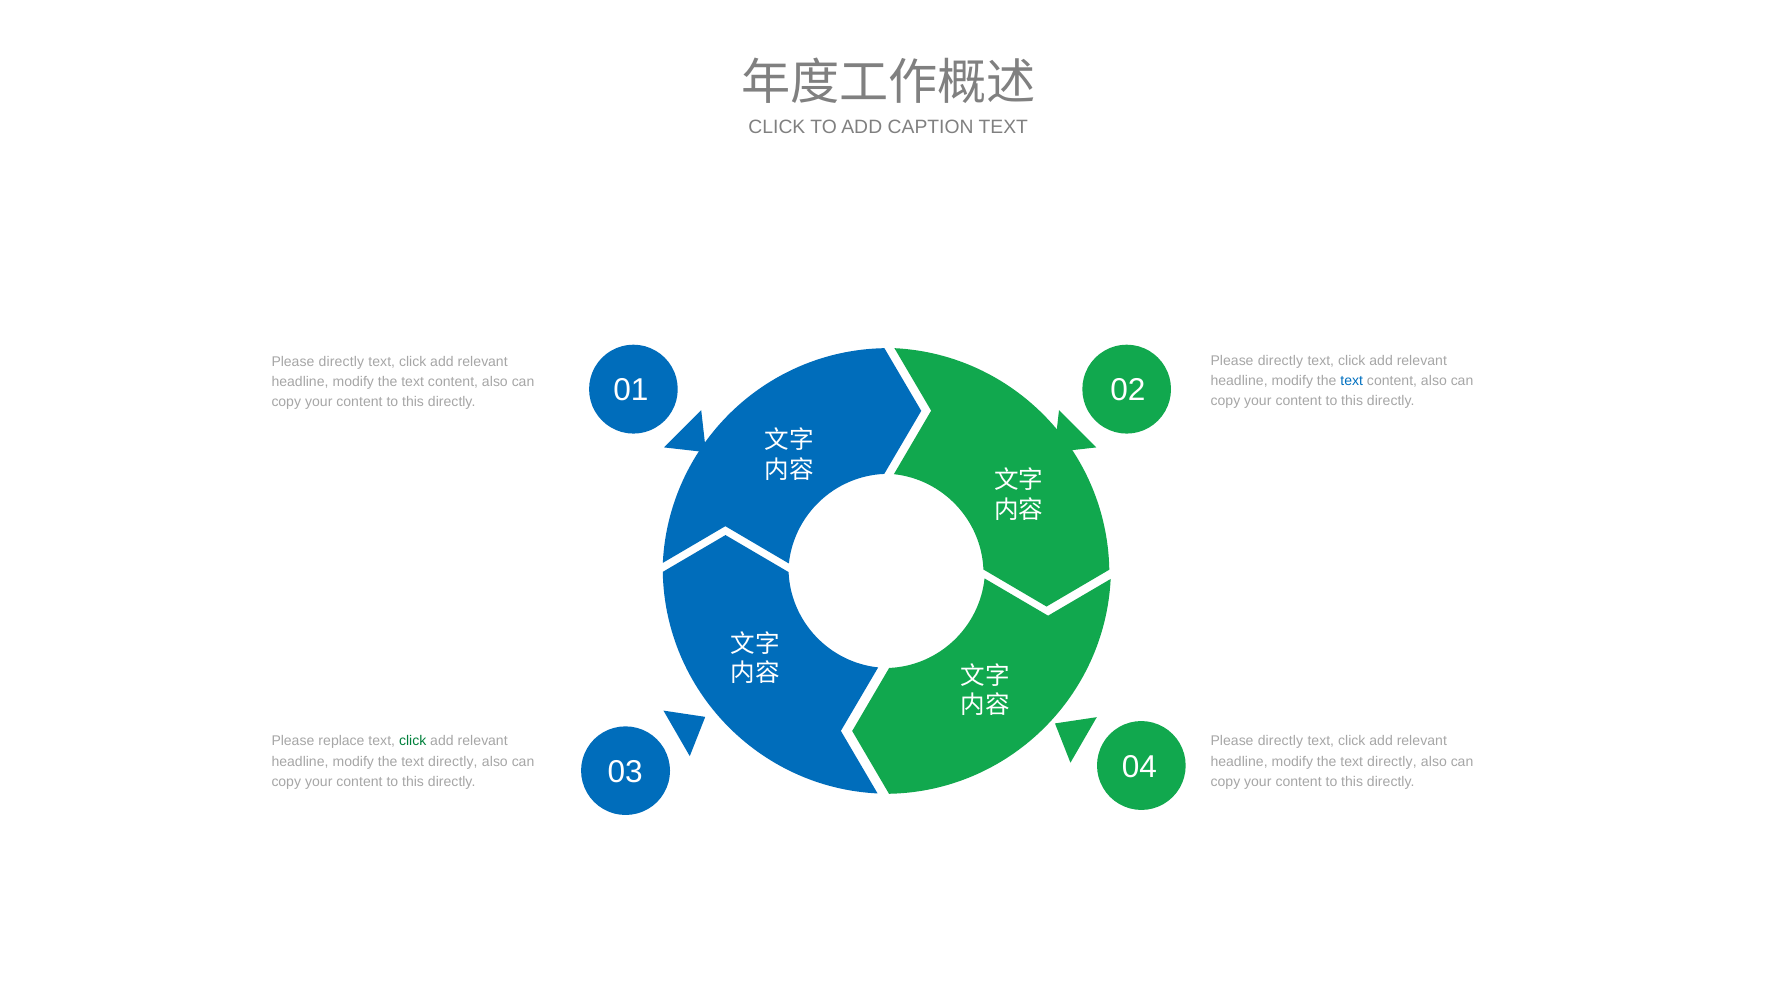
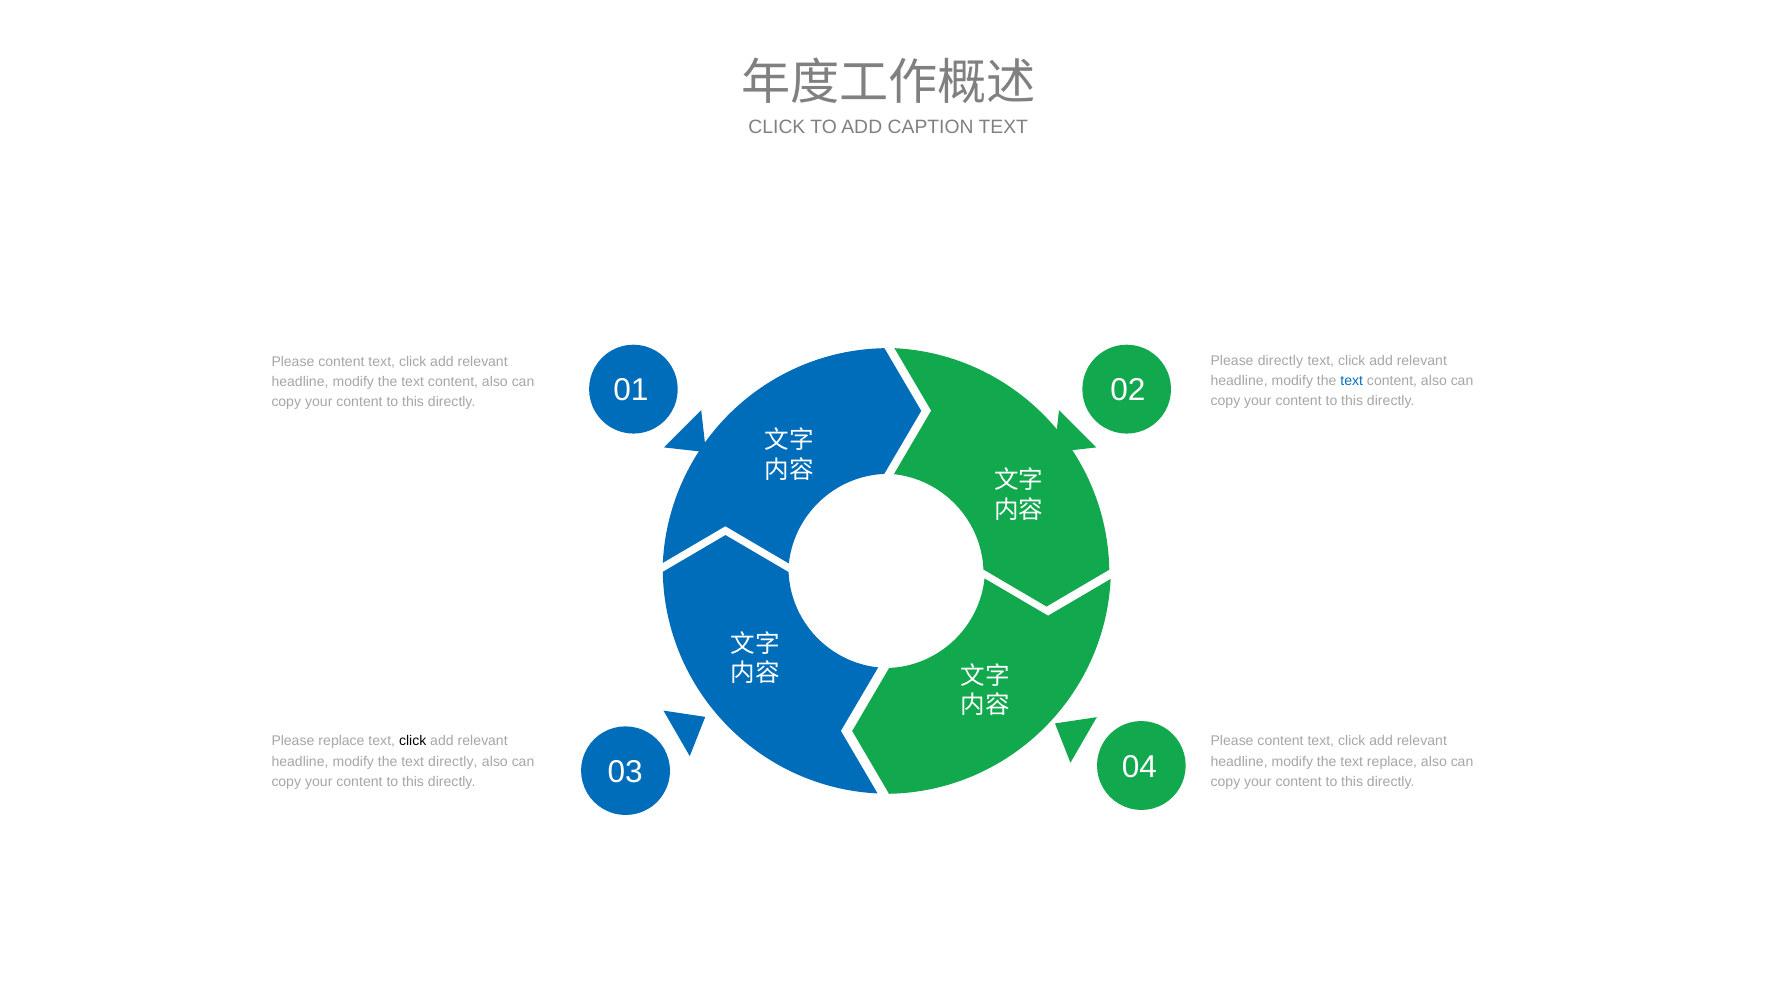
directly: directly -> content (341, 362)
click colour: green -> black (413, 742)
directly: directly -> content (1281, 742)
directly: directly -> replace (1392, 762)
